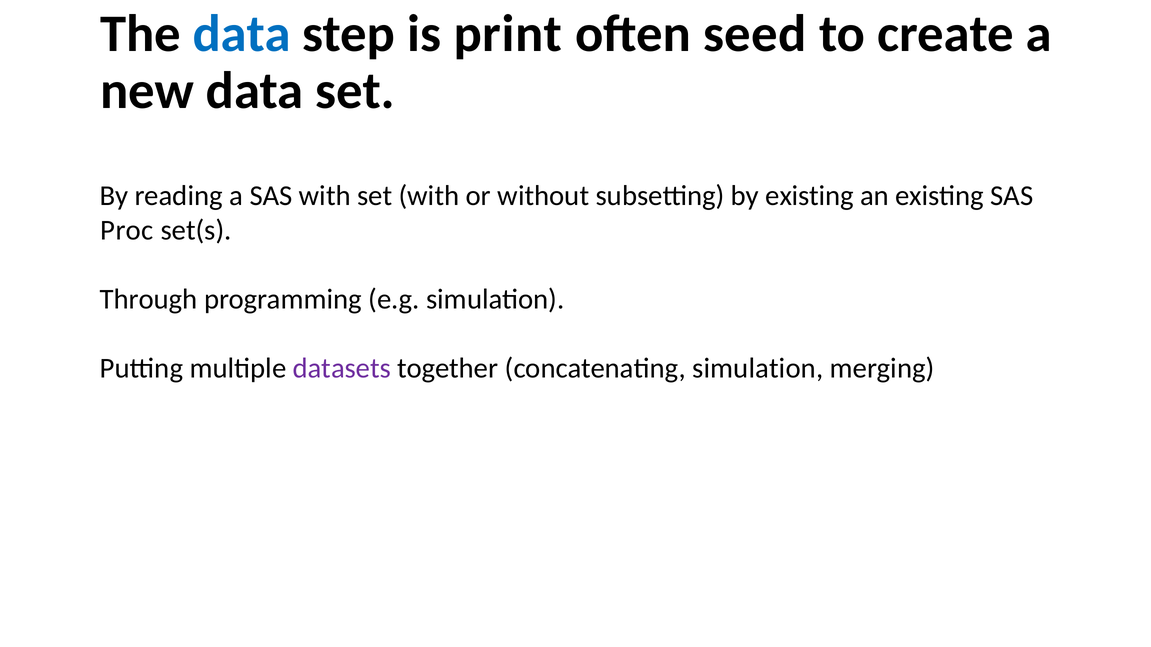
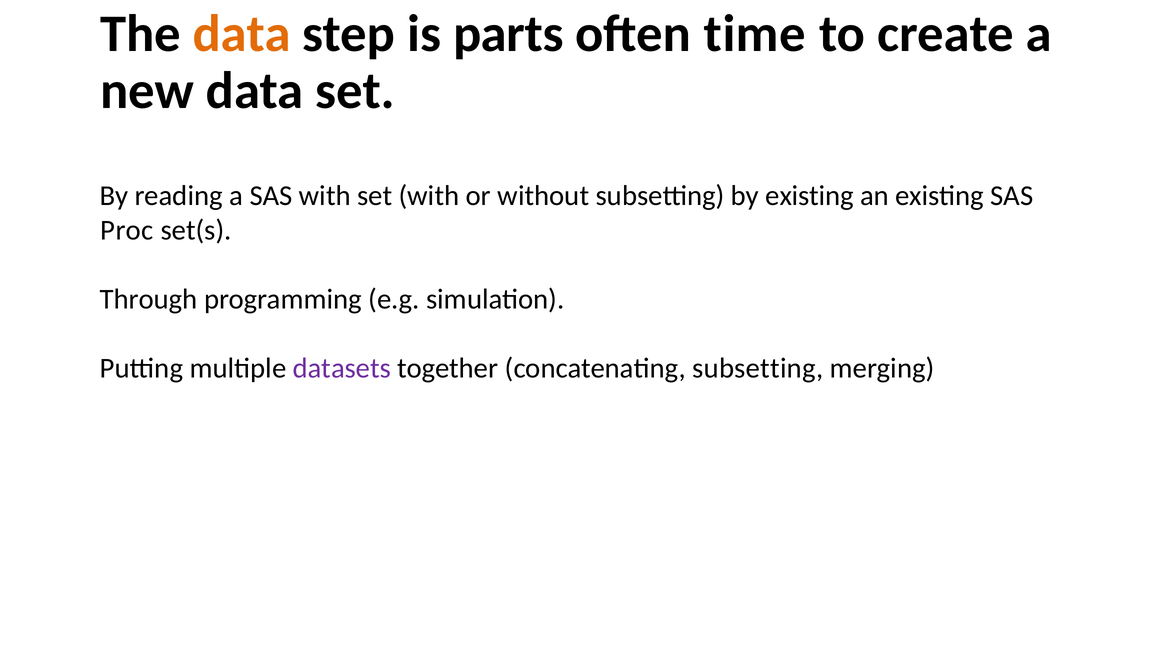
data colour: blue -> orange (242, 34)
print: print -> parts (508, 34)
seed: seed -> time (755, 34)
concatenating simulation: simulation -> subsetting (758, 369)
